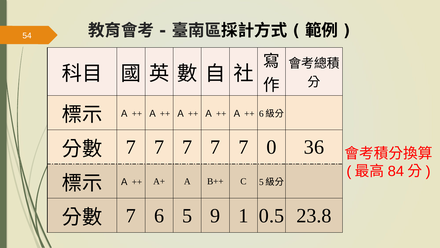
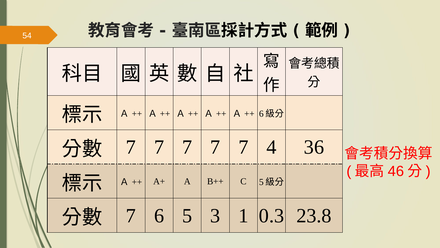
0: 0 -> 4 (272, 147)
84: 84 -> 46 (396, 171)
9: 9 -> 3 (215, 215)
0.5: 0.5 -> 0.3 (272, 215)
